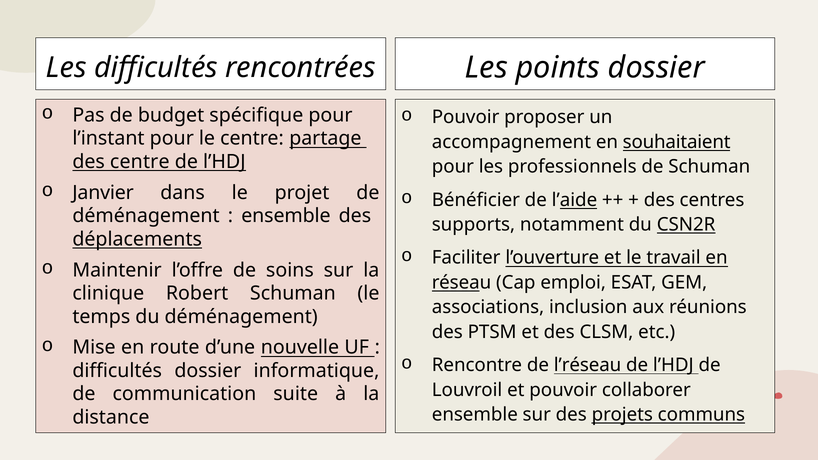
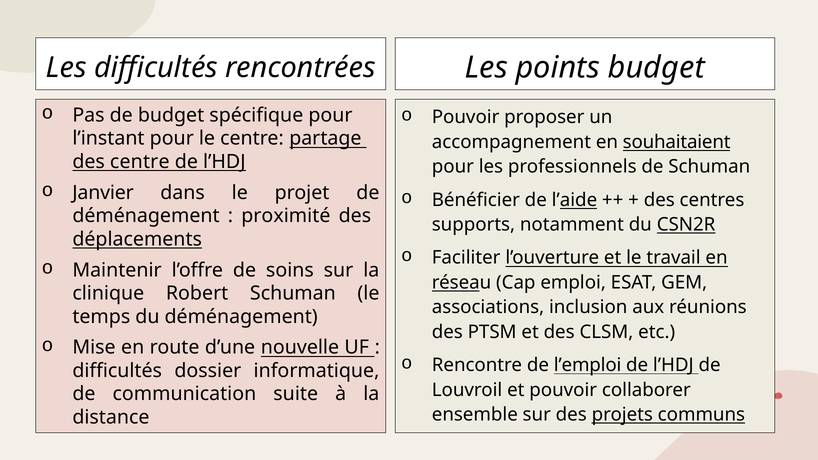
points dossier: dossier -> budget (656, 68)
ensemble: ensemble -> proximité (286, 216)
l’réseau: l’réseau -> l’emploi (588, 365)
